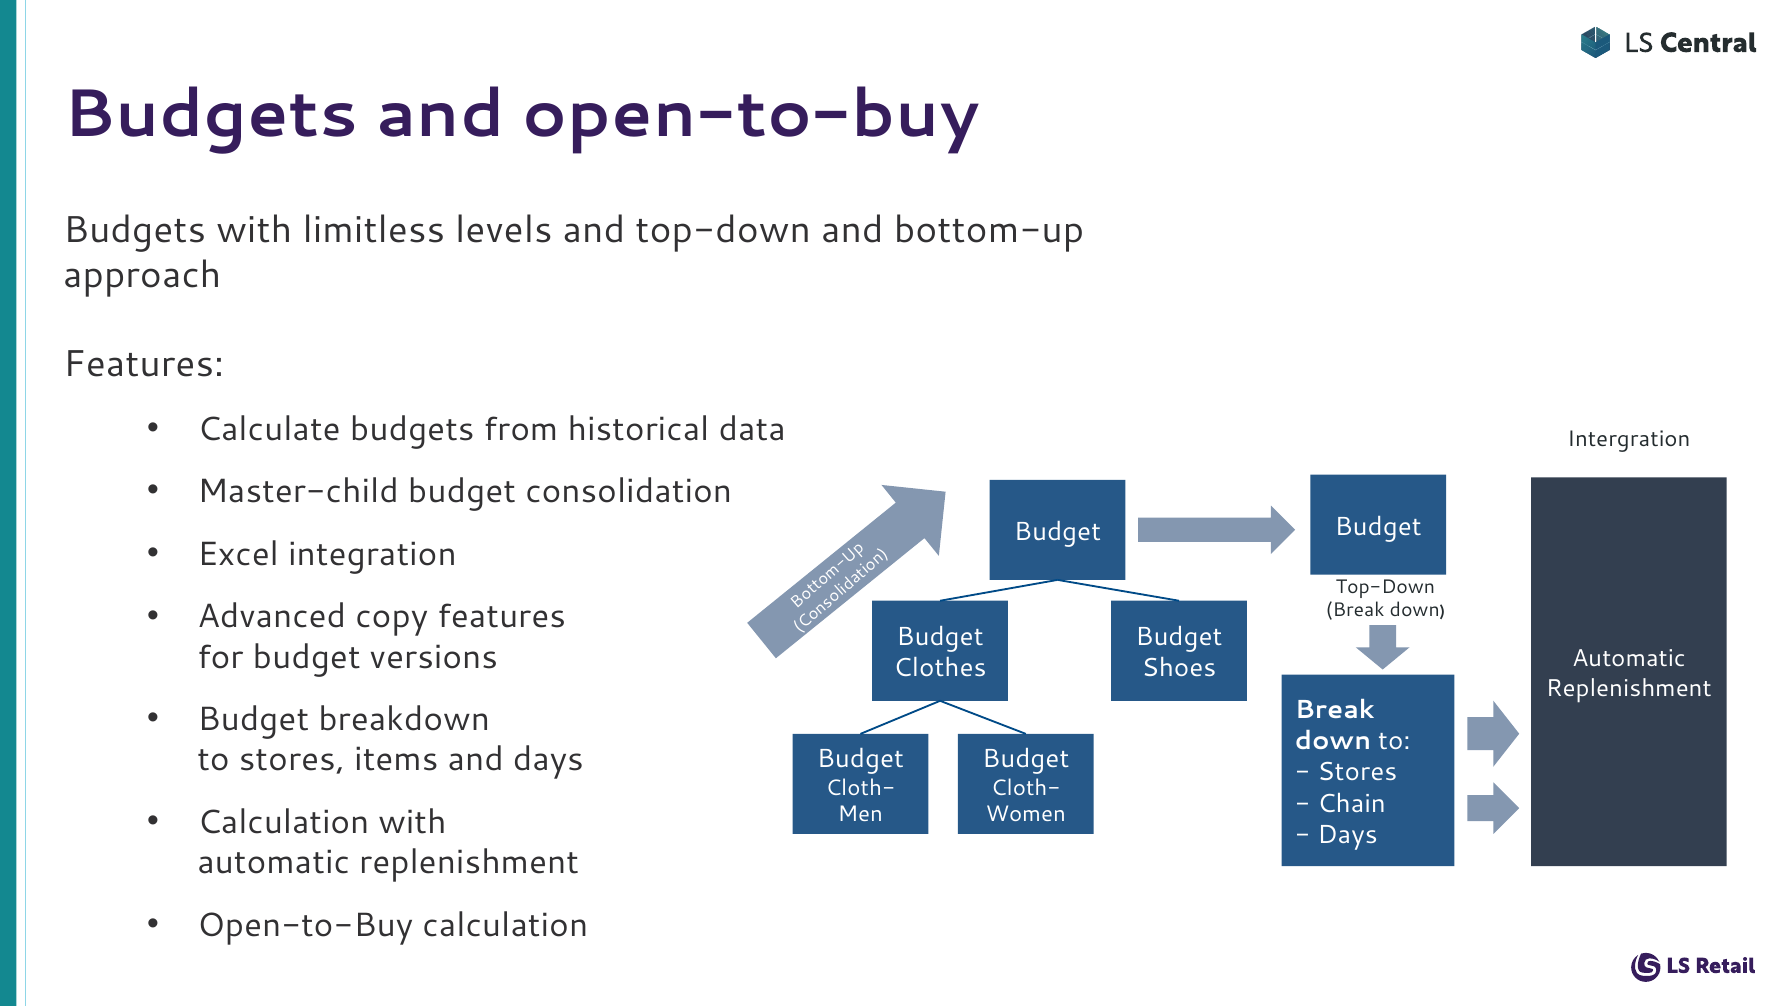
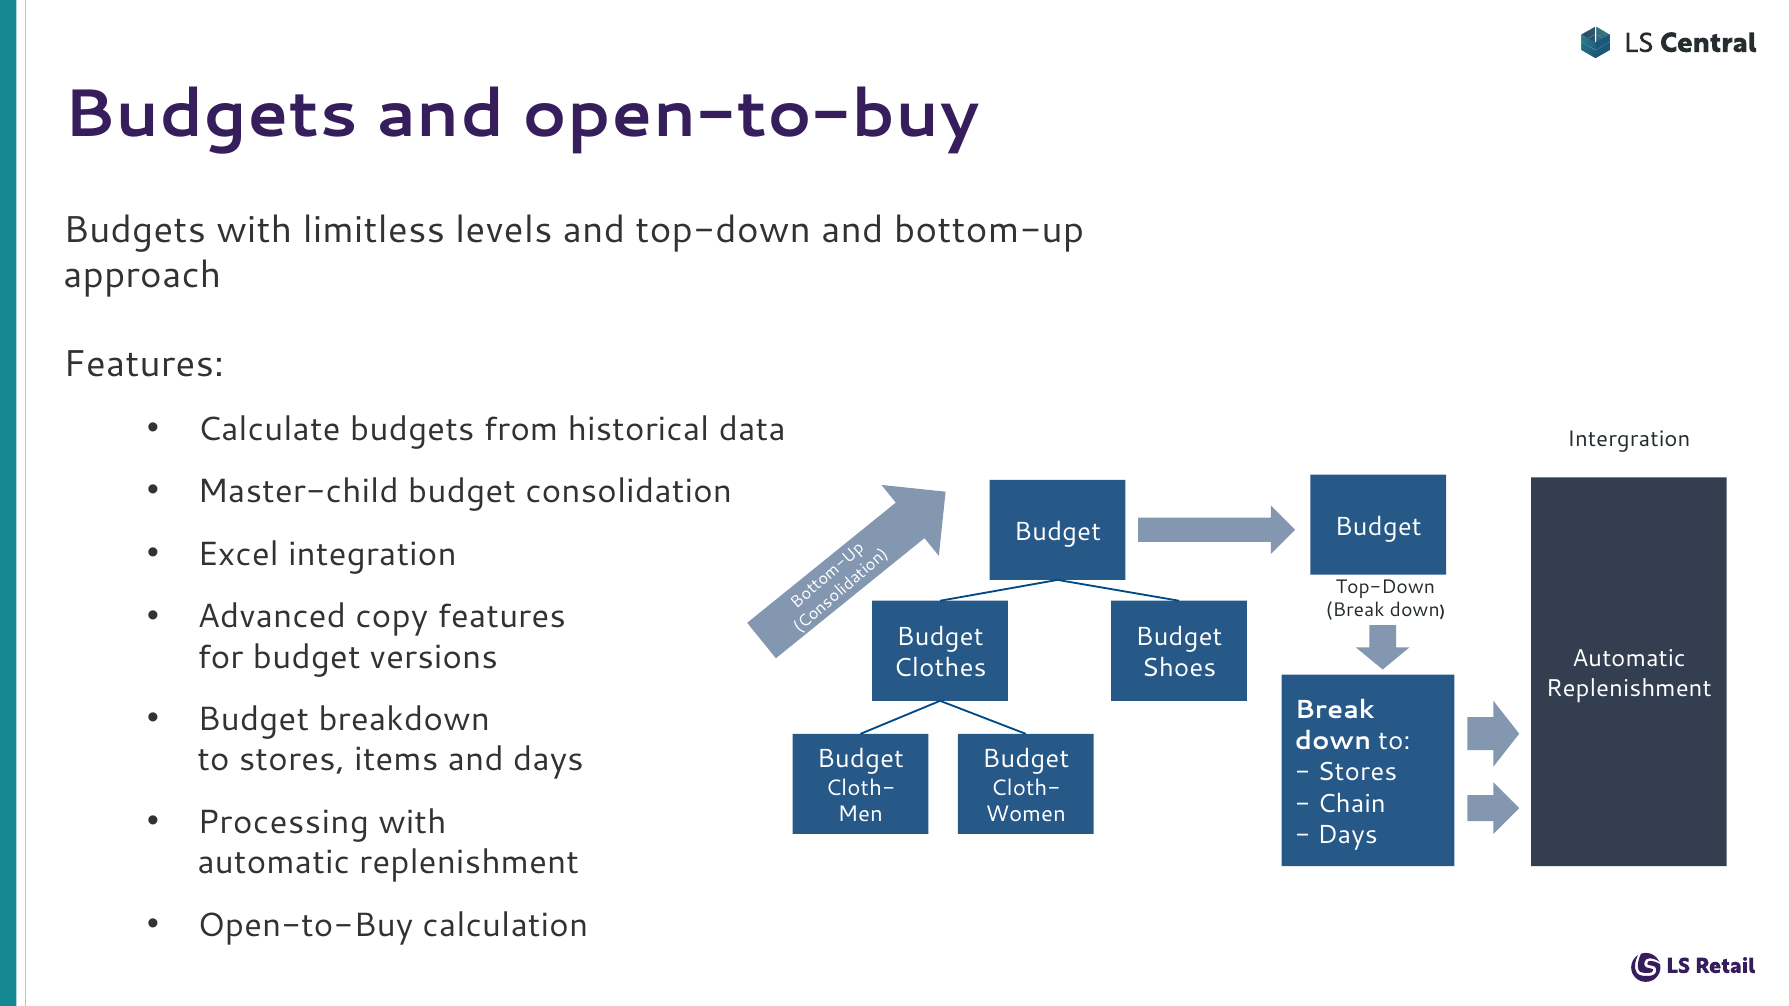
Calculation: Calculation -> Processing (283, 823)
